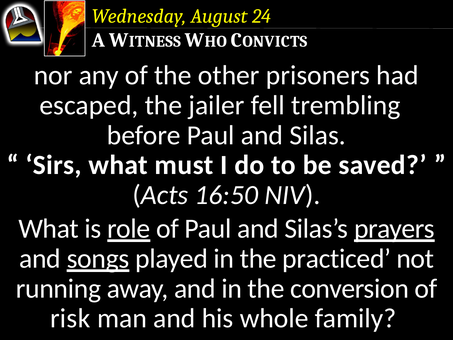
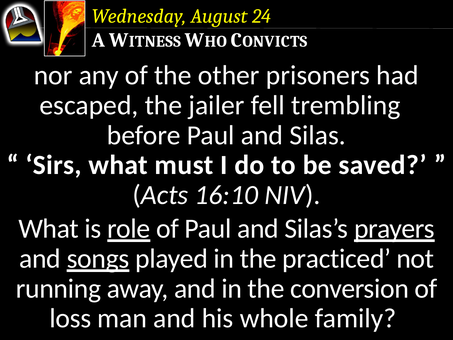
16:50: 16:50 -> 16:10 (226, 195)
risk: risk -> loss (70, 318)
